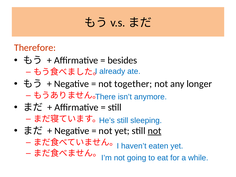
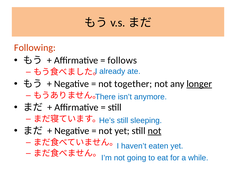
Therefore: Therefore -> Following (35, 48)
besides: besides -> follows (122, 60)
longer underline: none -> present (199, 84)
